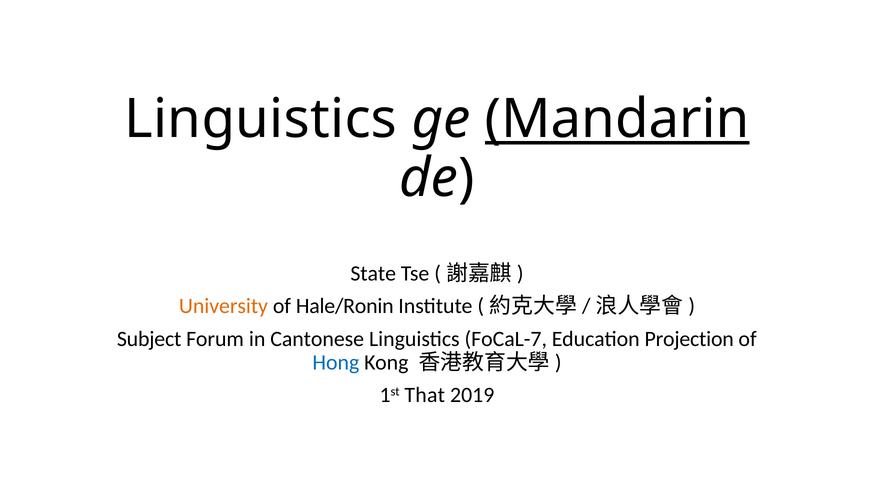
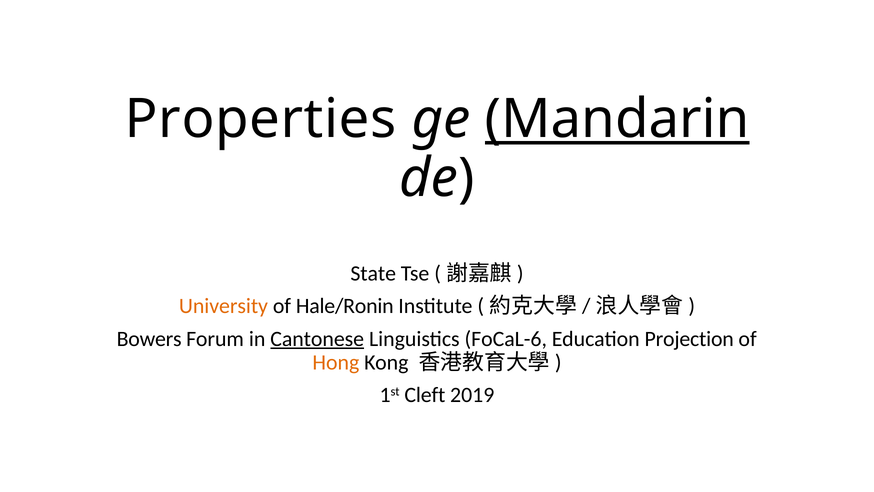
Linguistics: Linguistics -> Properties (261, 119)
Subject: Subject -> Bowers (149, 339)
Cantonese underline: none -> present (317, 339)
FoCaL-7: FoCaL-7 -> FoCaL-6 (506, 339)
Hong colour: blue -> orange (336, 362)
That: That -> Cleft (425, 395)
